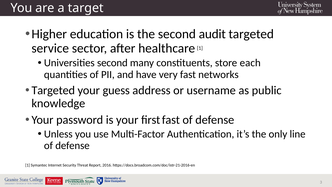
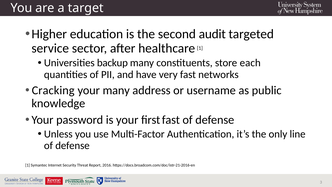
Universities second: second -> backup (112, 63)
Targeted: Targeted -> Cracking (53, 90)
your guess: guess -> many (116, 90)
